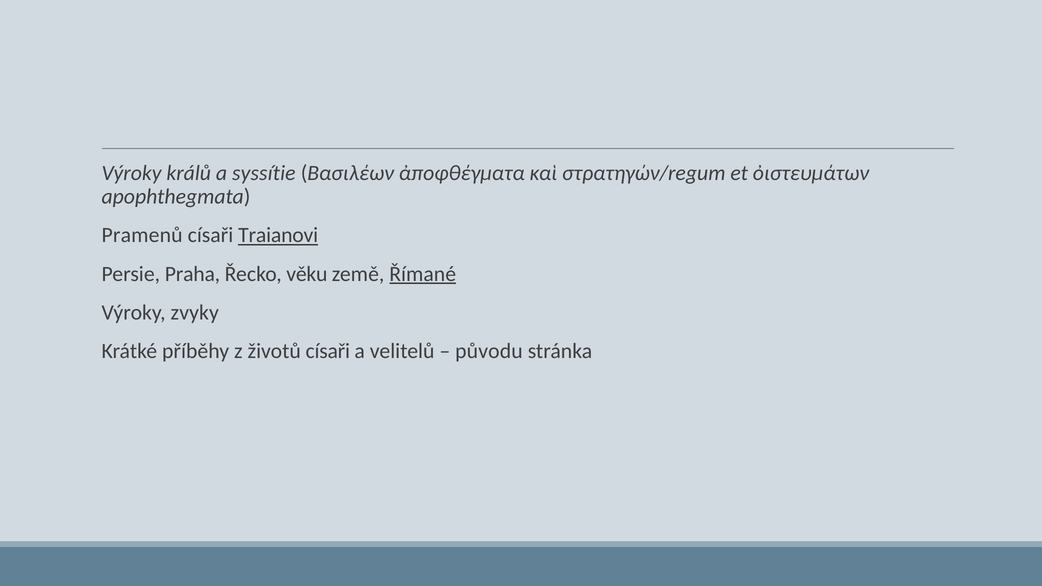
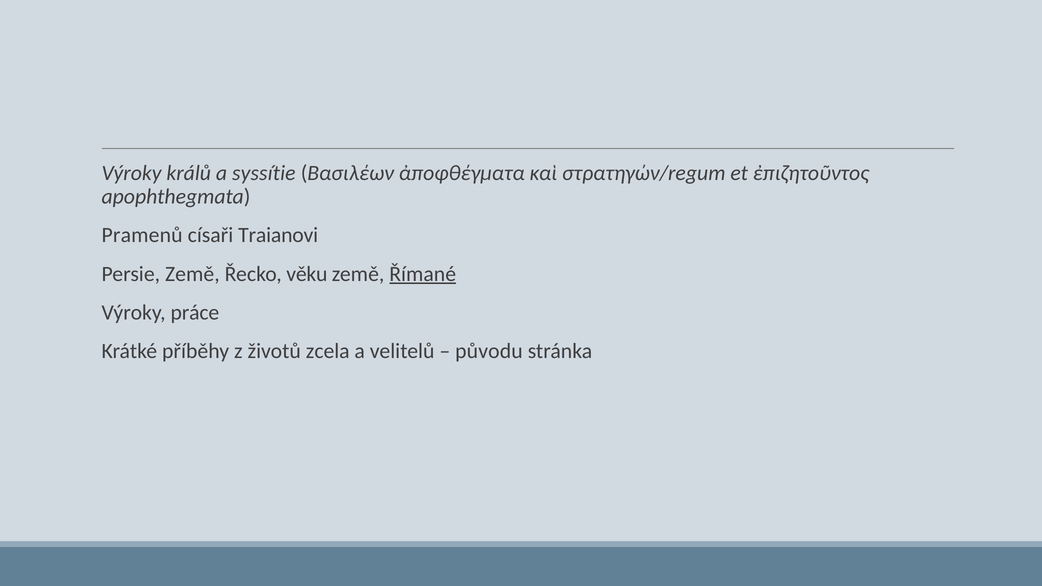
ὀιστευμάτων: ὀιστευμάτων -> ἐπιζητοῦντος (811, 173)
Traianovi underline: present -> none (278, 235)
Persie Praha: Praha -> Země (192, 274)
zvyky: zvyky -> práce (195, 313)
životů císaři: císaři -> zcela (328, 351)
